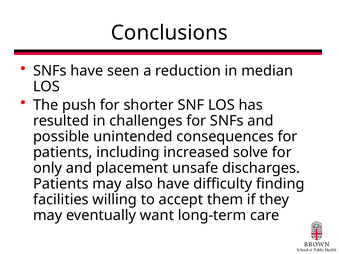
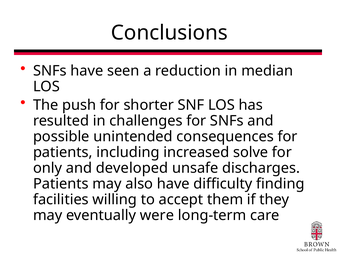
placement: placement -> developed (132, 168)
want: want -> were (157, 215)
